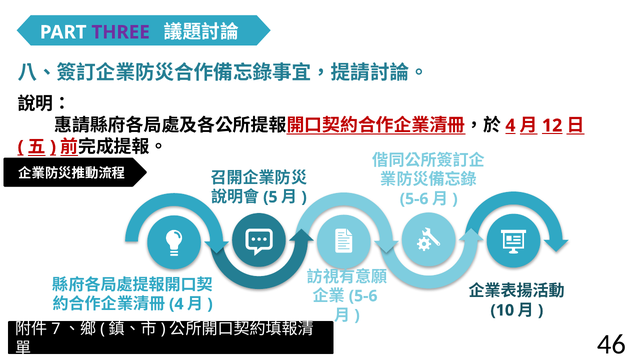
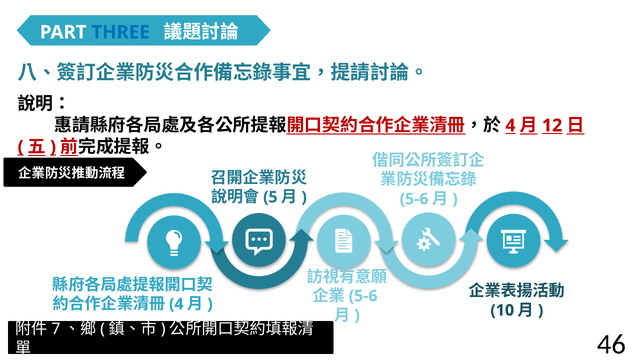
THREE colour: purple -> blue (121, 32)
